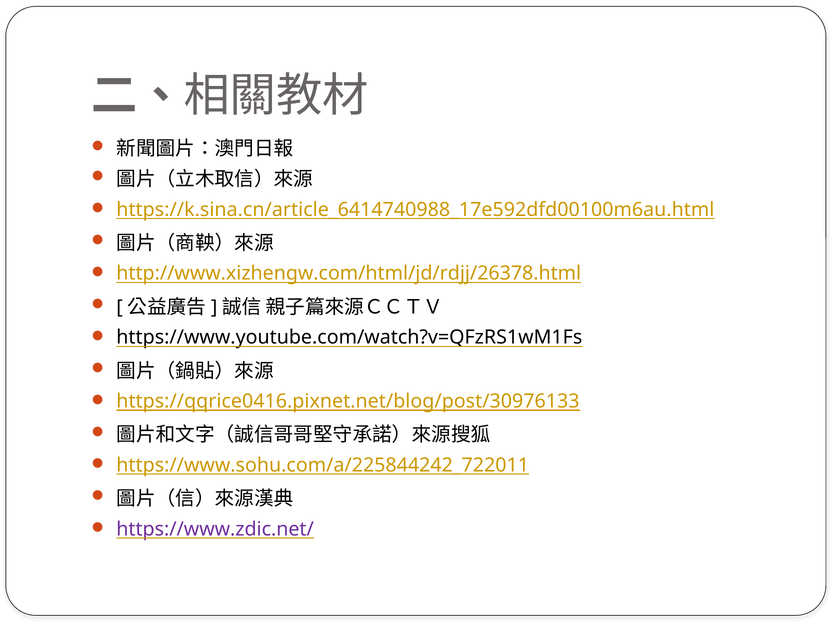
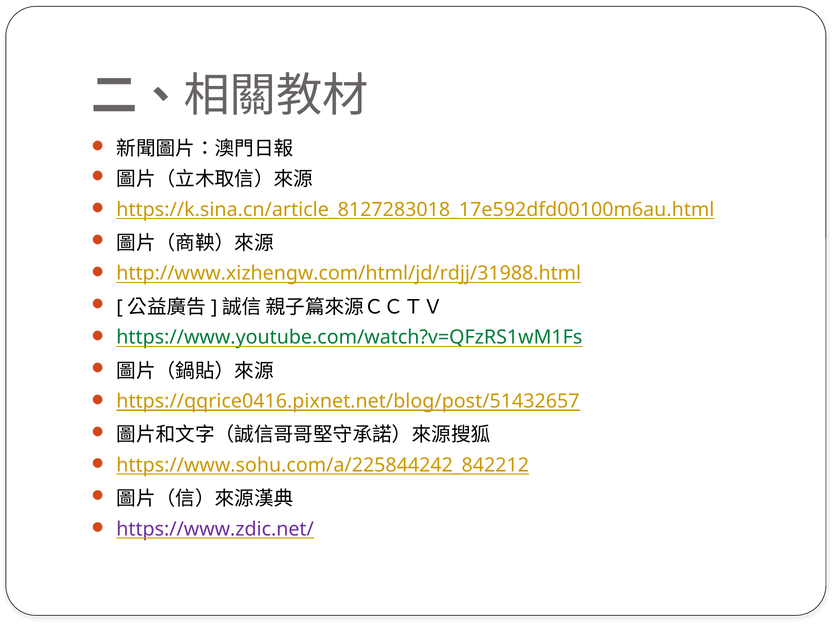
https://k.sina.cn/article_6414740988_17e592dfd00100m6au.html: https://k.sina.cn/article_6414740988_17e592dfd00100m6au.html -> https://k.sina.cn/article_8127283018_17e592dfd00100m6au.html (415, 210)
http://www.xizhengw.com/html/jd/rdjj/26378.html: http://www.xizhengw.com/html/jd/rdjj/26378.html -> http://www.xizhengw.com/html/jd/rdjj/31988.html (349, 274)
https://www.youtube.com/watch?v=QFzRS1wM1Fs colour: black -> green (349, 337)
https://qqrice0416.pixnet.net/blog/post/30976133: https://qqrice0416.pixnet.net/blog/post/30976133 -> https://qqrice0416.pixnet.net/blog/post/51432657 (348, 401)
https://www.sohu.com/a/225844242_722011: https://www.sohu.com/a/225844242_722011 -> https://www.sohu.com/a/225844242_842212 (323, 465)
